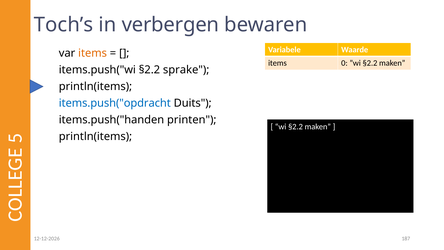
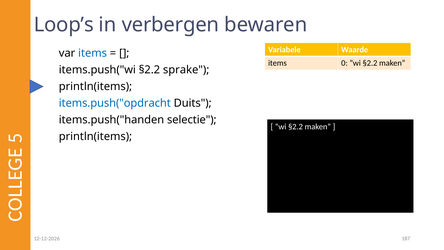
Toch’s: Toch’s -> Loop’s (64, 25)
items colour: orange -> blue (93, 53)
printen: printen -> selectie (192, 120)
